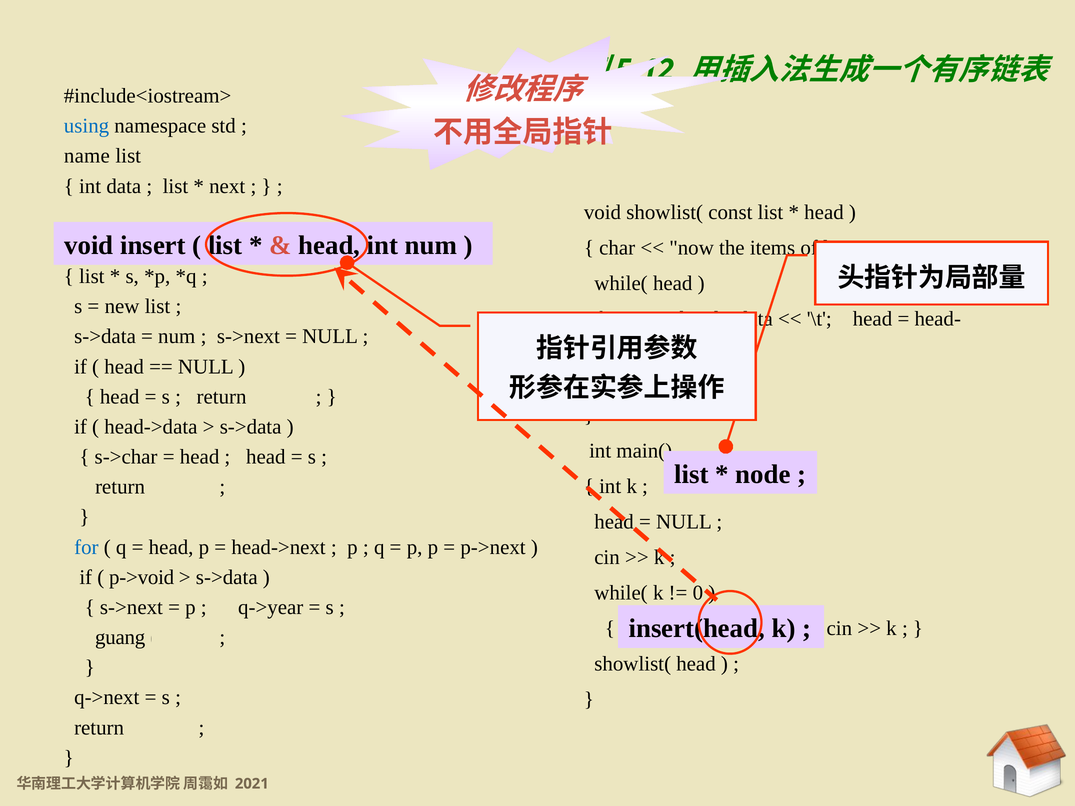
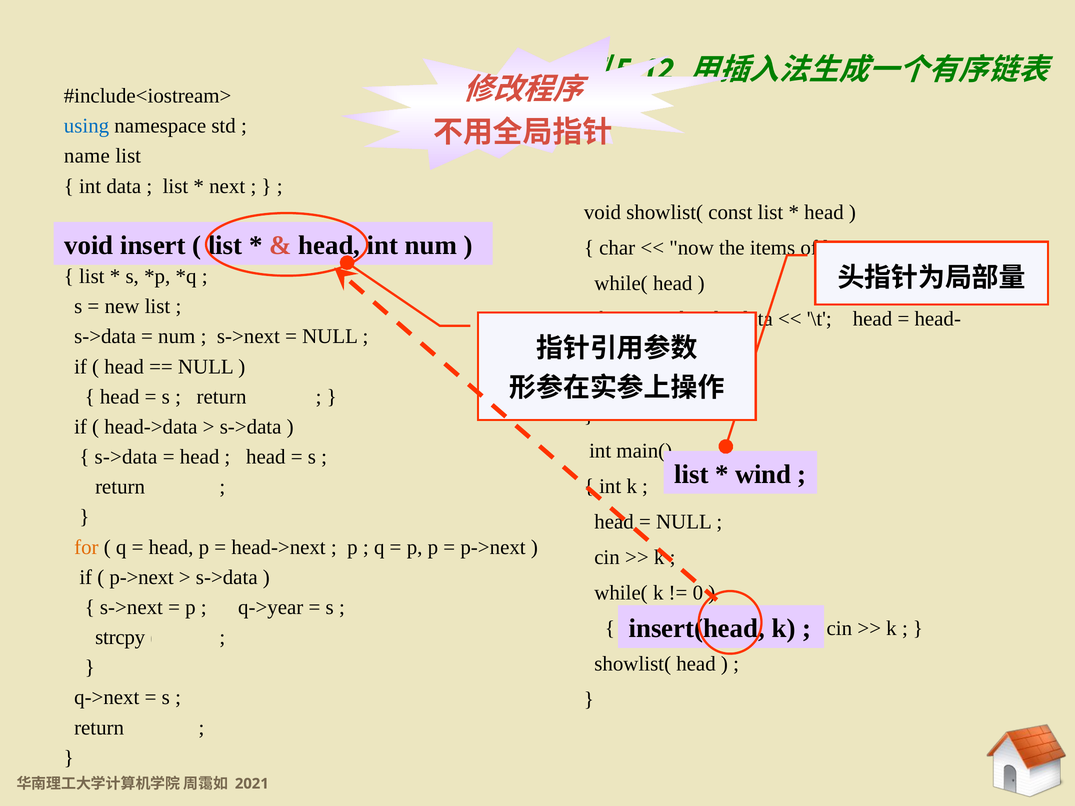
s->char: s->char -> s->data (126, 457)
node: node -> wind (763, 474)
for colour: blue -> orange (86, 547)
p->void: p->void -> p->next (142, 577)
guang: guang -> strcpy (120, 638)
